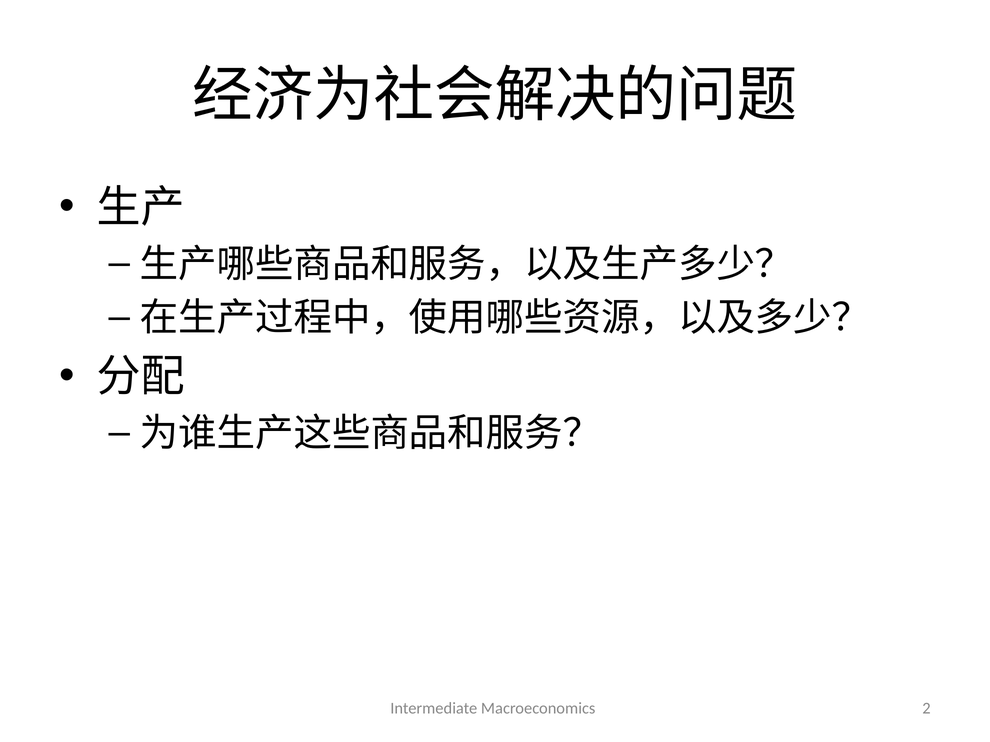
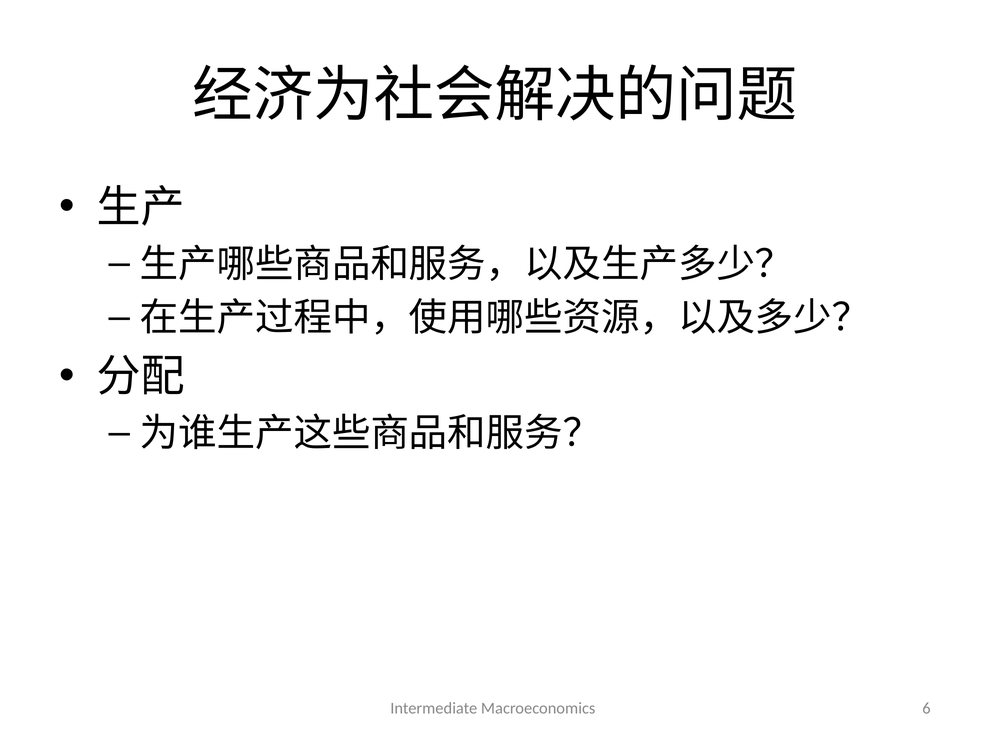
2: 2 -> 6 (927, 709)
